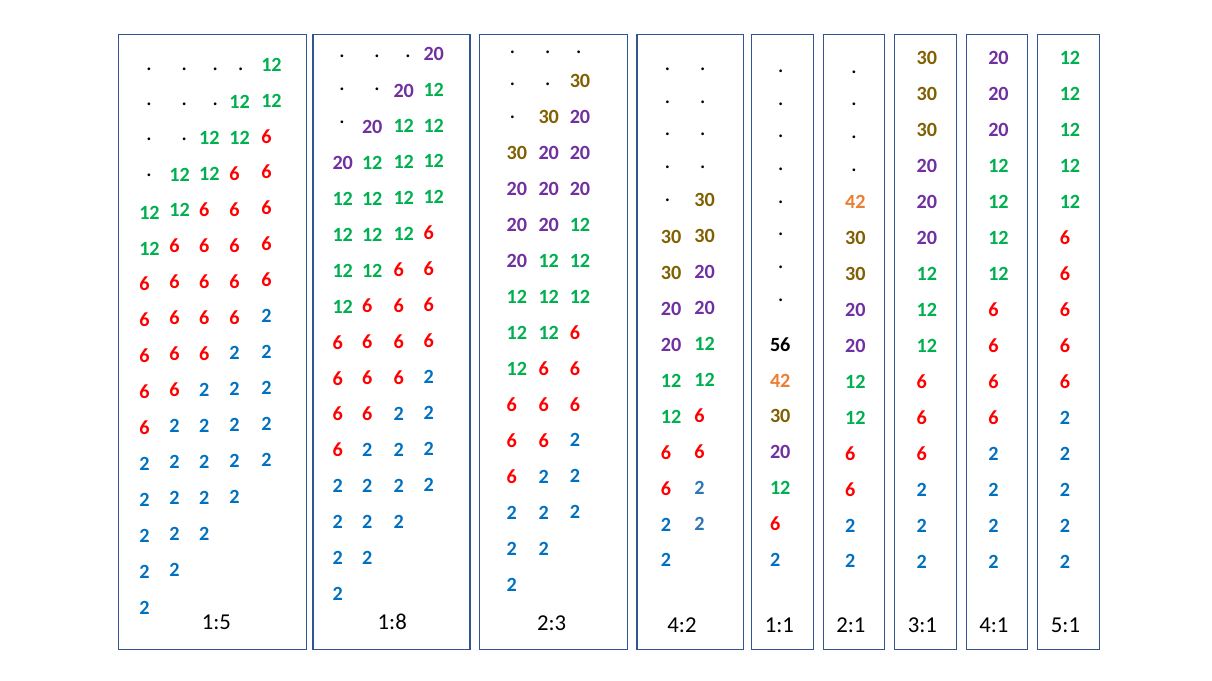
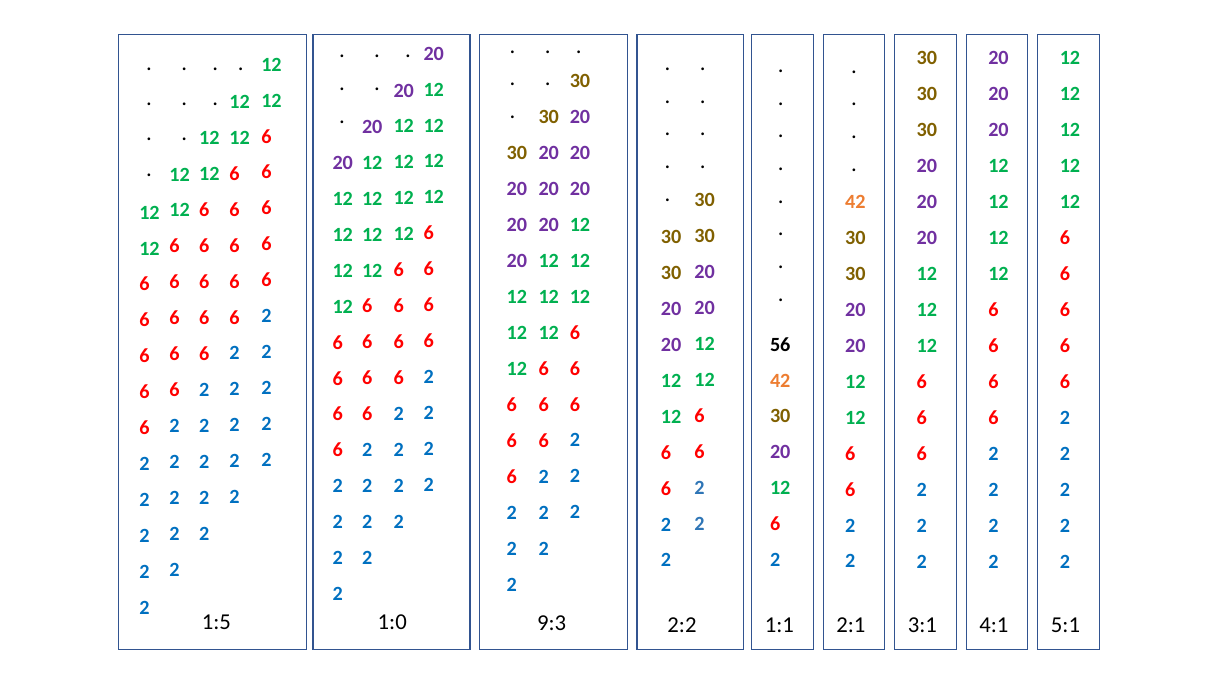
1:8: 1:8 -> 1:0 (392, 622)
2:3: 2:3 -> 9:3 (552, 624)
4:2: 4:2 -> 2:2 (682, 626)
